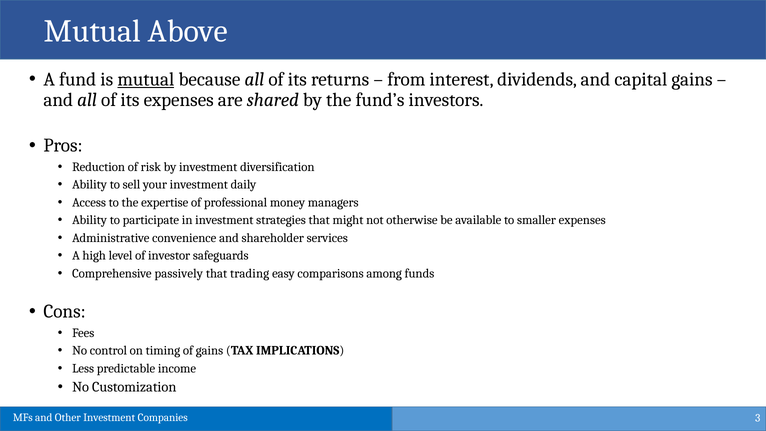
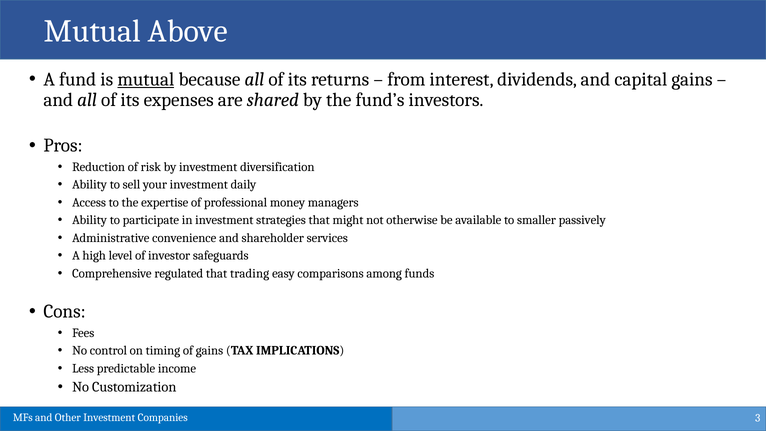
smaller expenses: expenses -> passively (582, 220)
passively: passively -> regulated (179, 273)
